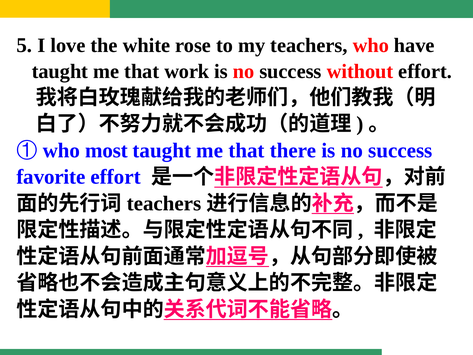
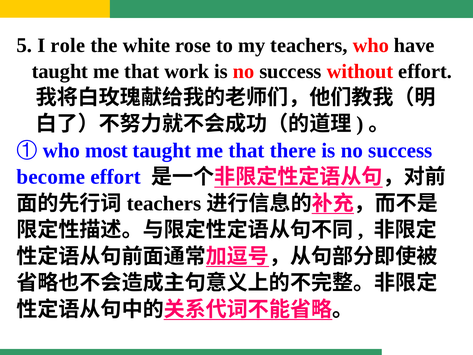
love: love -> role (68, 45)
favorite: favorite -> become (51, 177)
